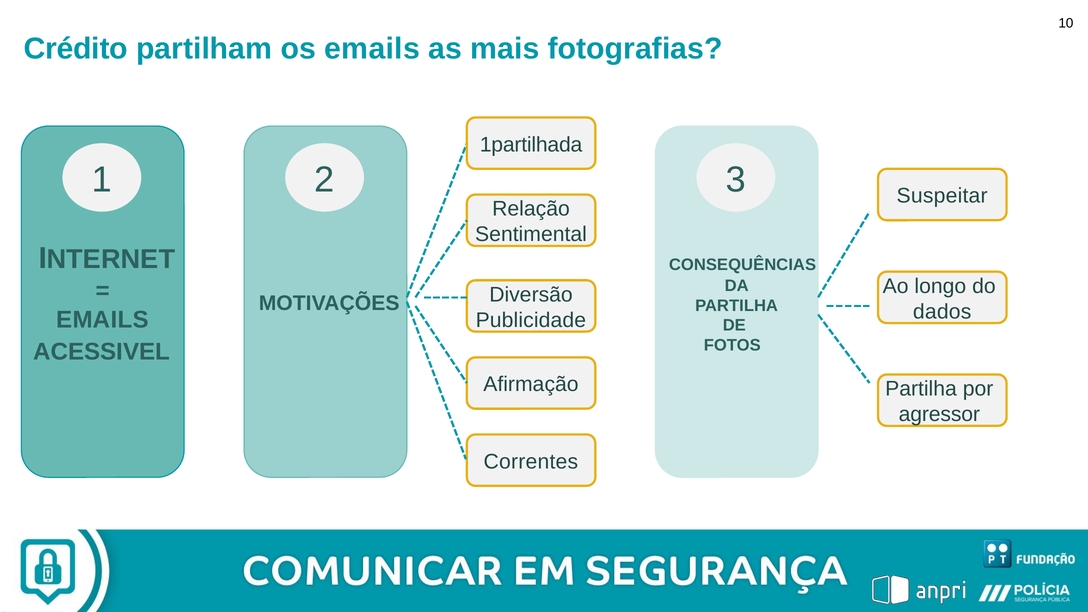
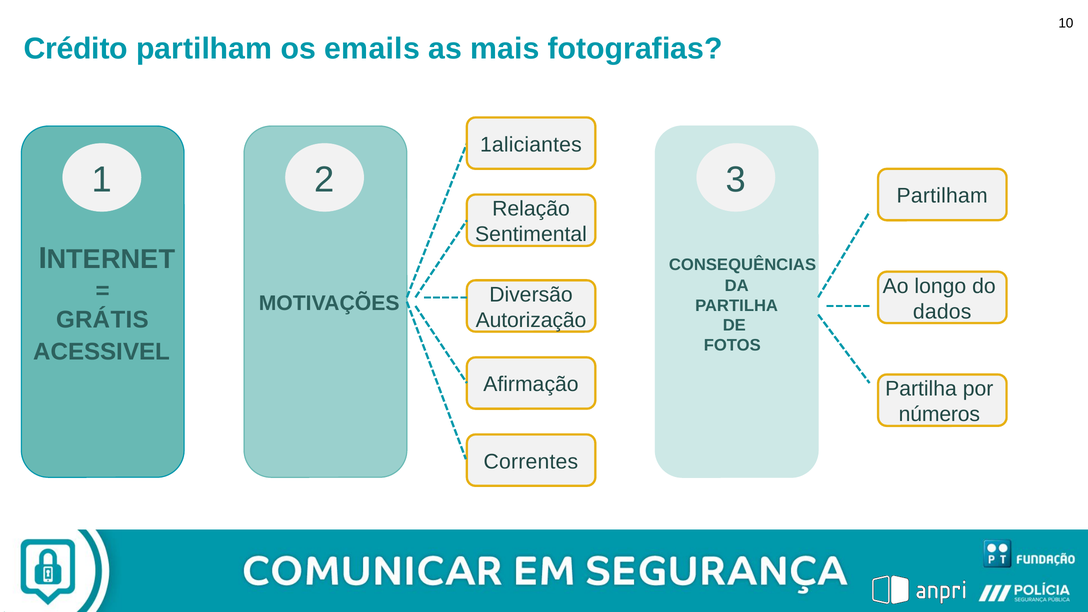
1partilhada: 1partilhada -> 1aliciantes (531, 145)
3 Suspeitar: Suspeitar -> Partilham (942, 196)
EMAILS: EMAILS -> GRÁTIS (102, 320)
Publicidade: Publicidade -> Autorização (531, 320)
agressor: agressor -> números (939, 414)
